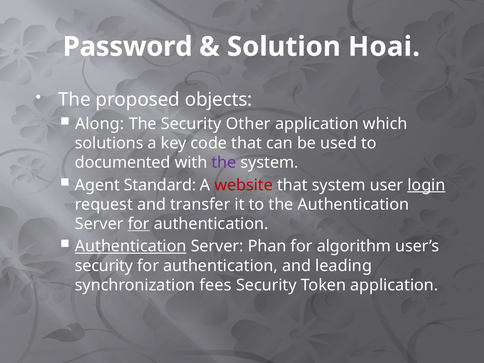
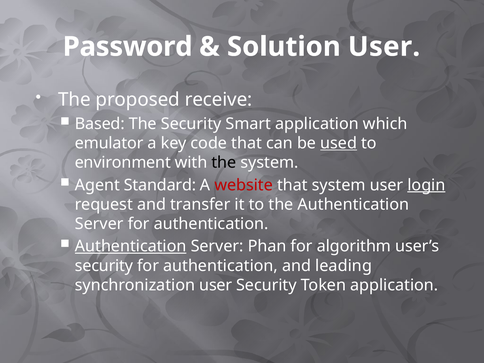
Solution Hoai: Hoai -> User (384, 47)
objects: objects -> receive (219, 100)
Along: Along -> Based (100, 124)
Other: Other -> Smart (248, 124)
solutions: solutions -> emulator (109, 143)
used underline: none -> present (339, 143)
documented: documented -> environment (123, 162)
the colour: purple -> black (224, 162)
for underline: present -> none (139, 224)
synchronization fees: fees -> user (216, 285)
